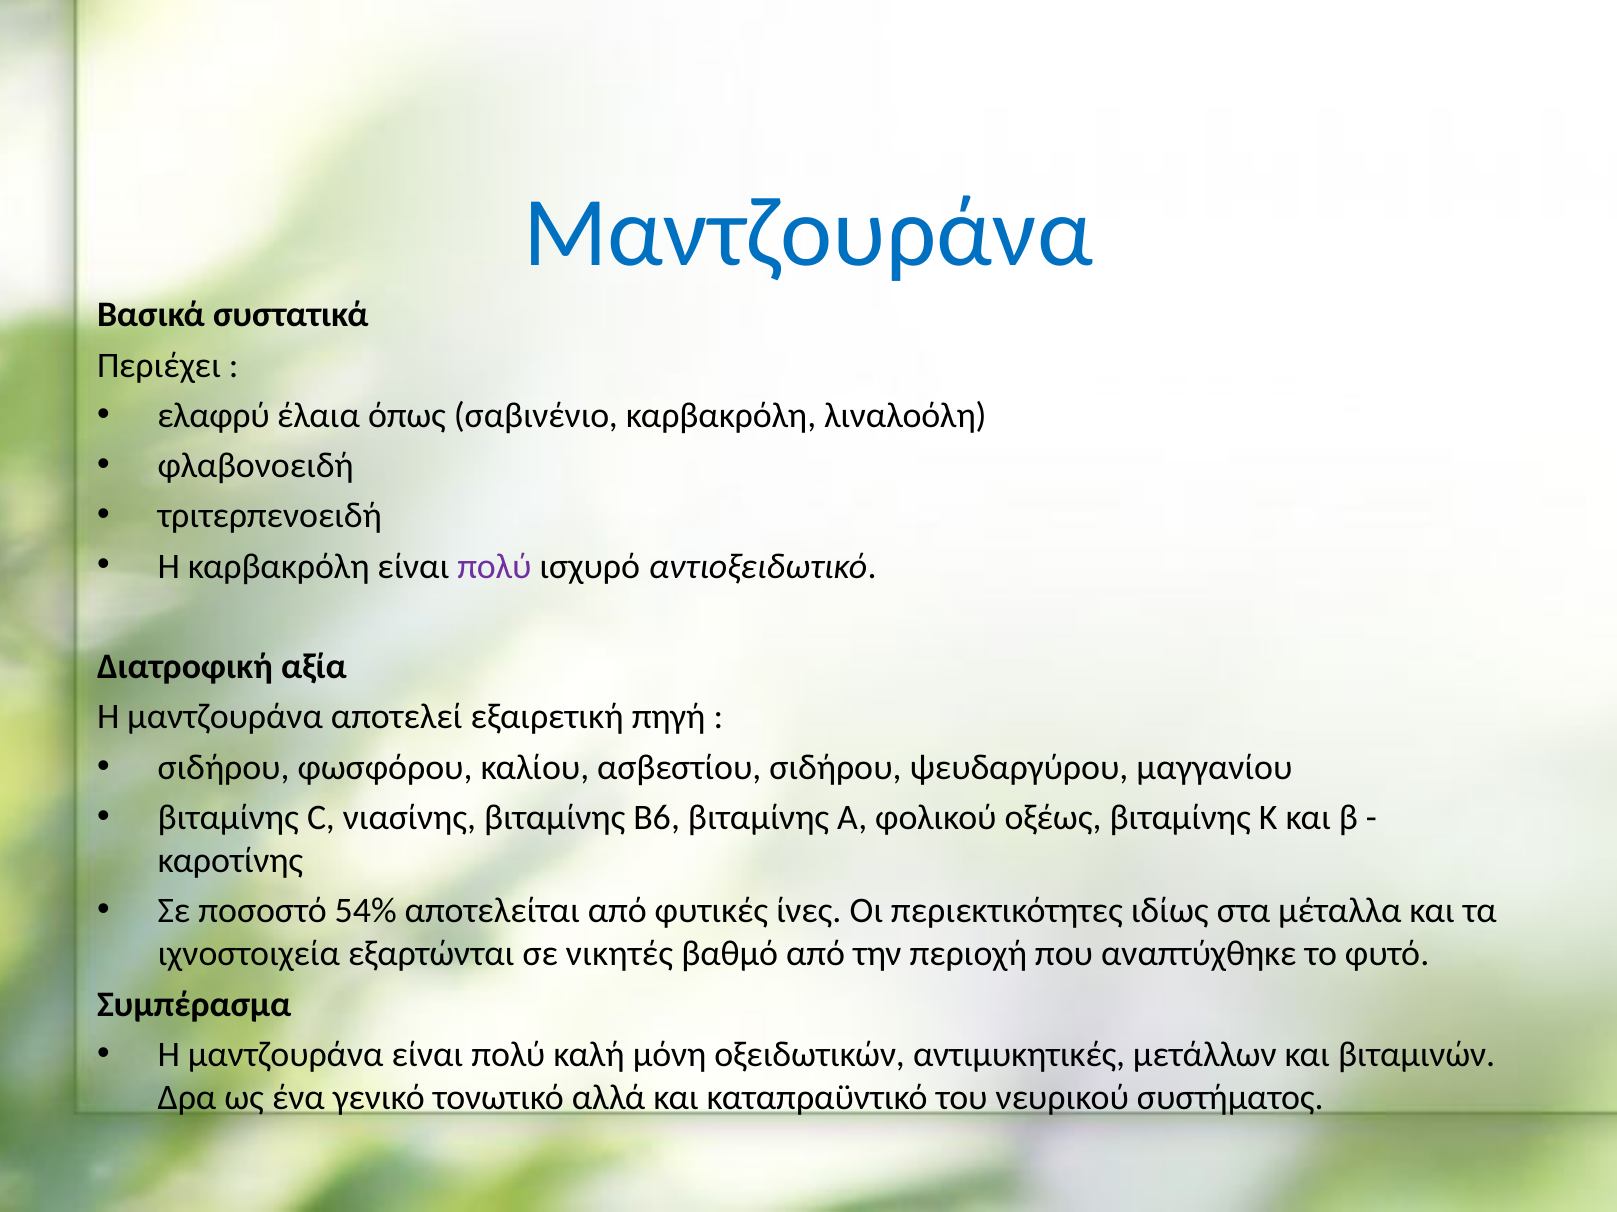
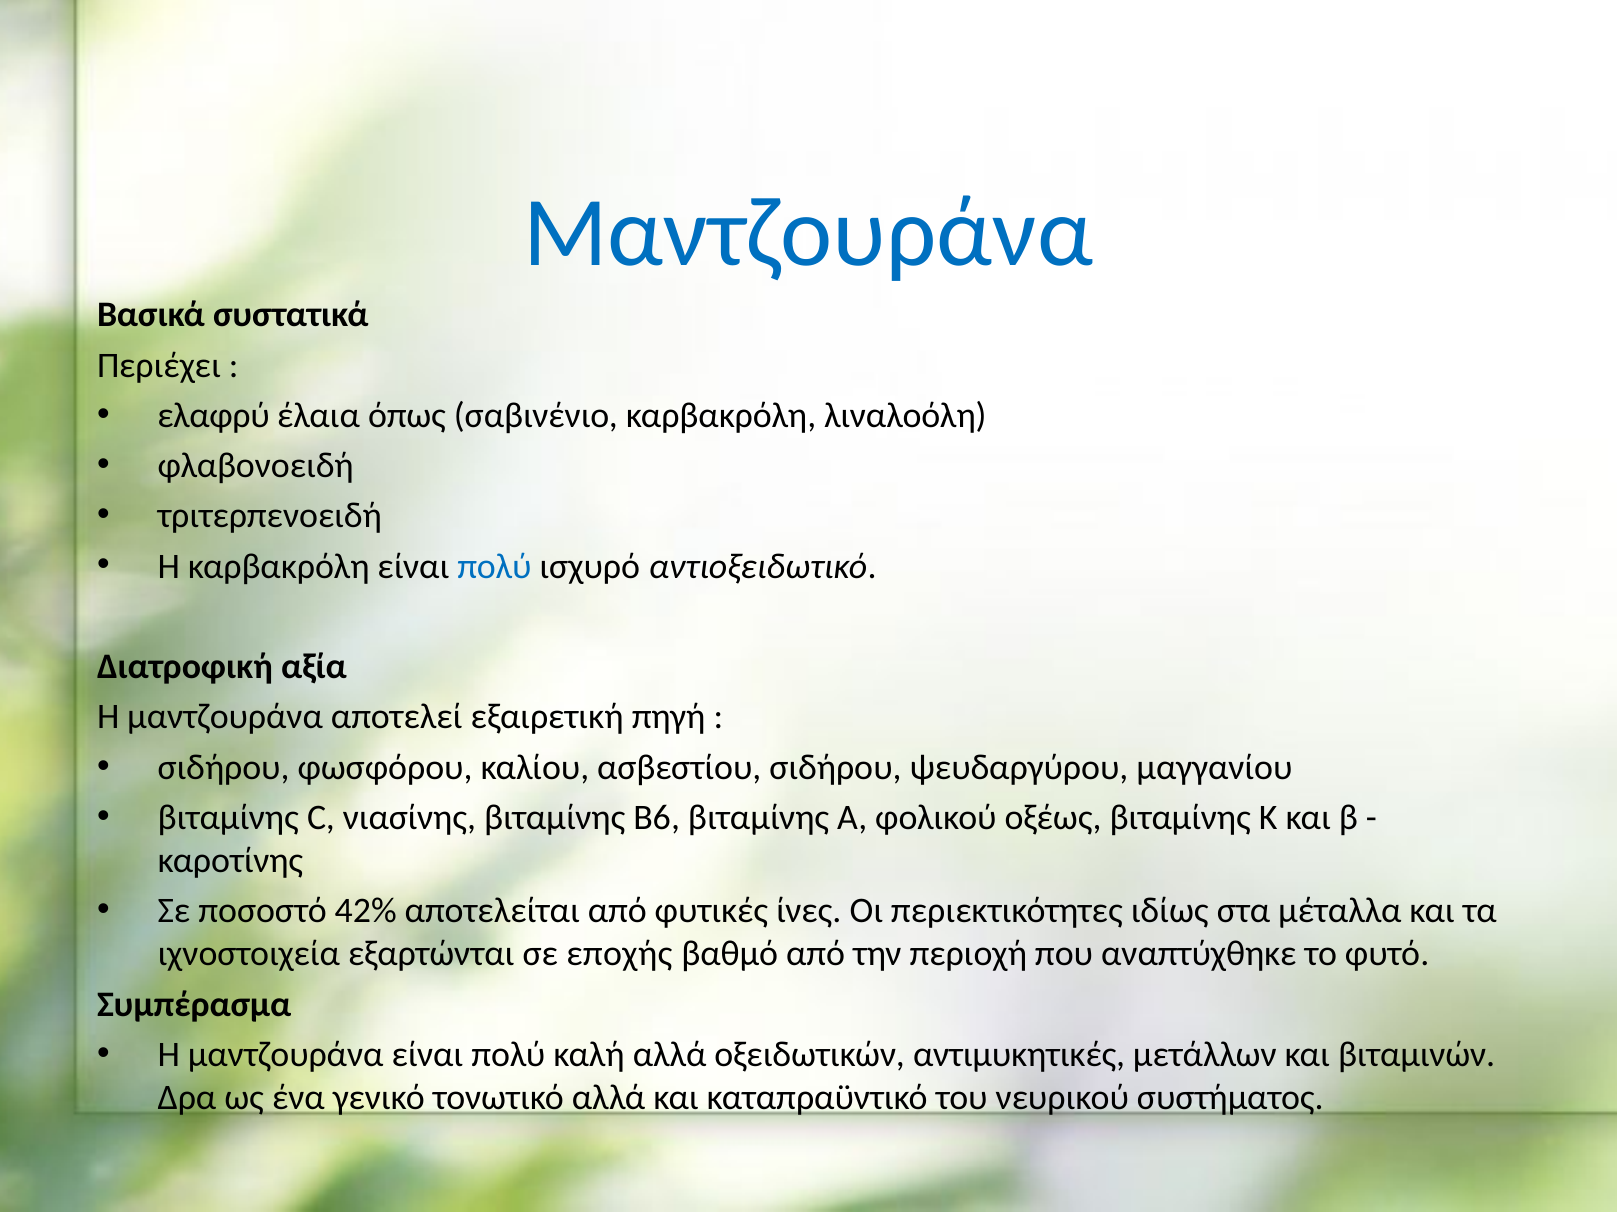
πολύ colour: purple -> blue (494, 567)
54%: 54% -> 42% (366, 911)
νικητές: νικητές -> εποχής (619, 955)
καλή μόνη: μόνη -> αλλά (670, 1055)
